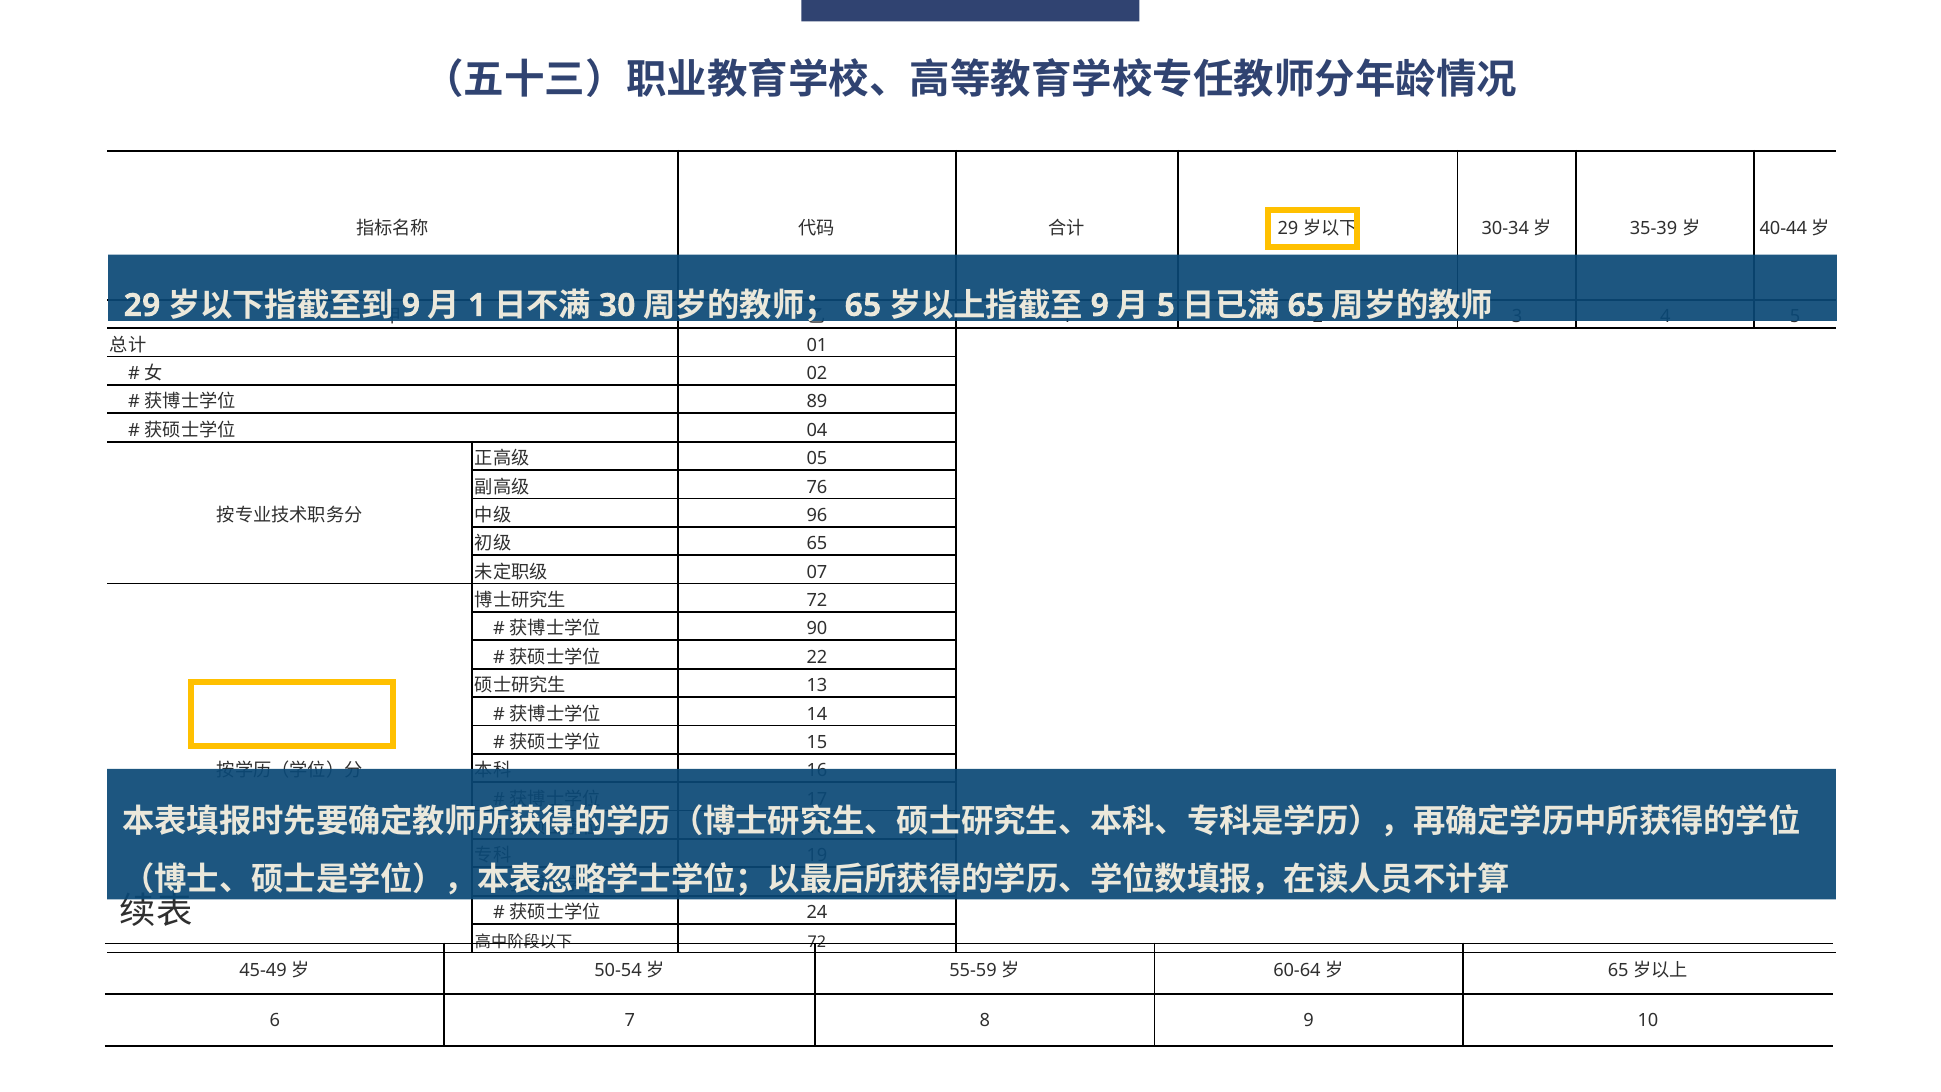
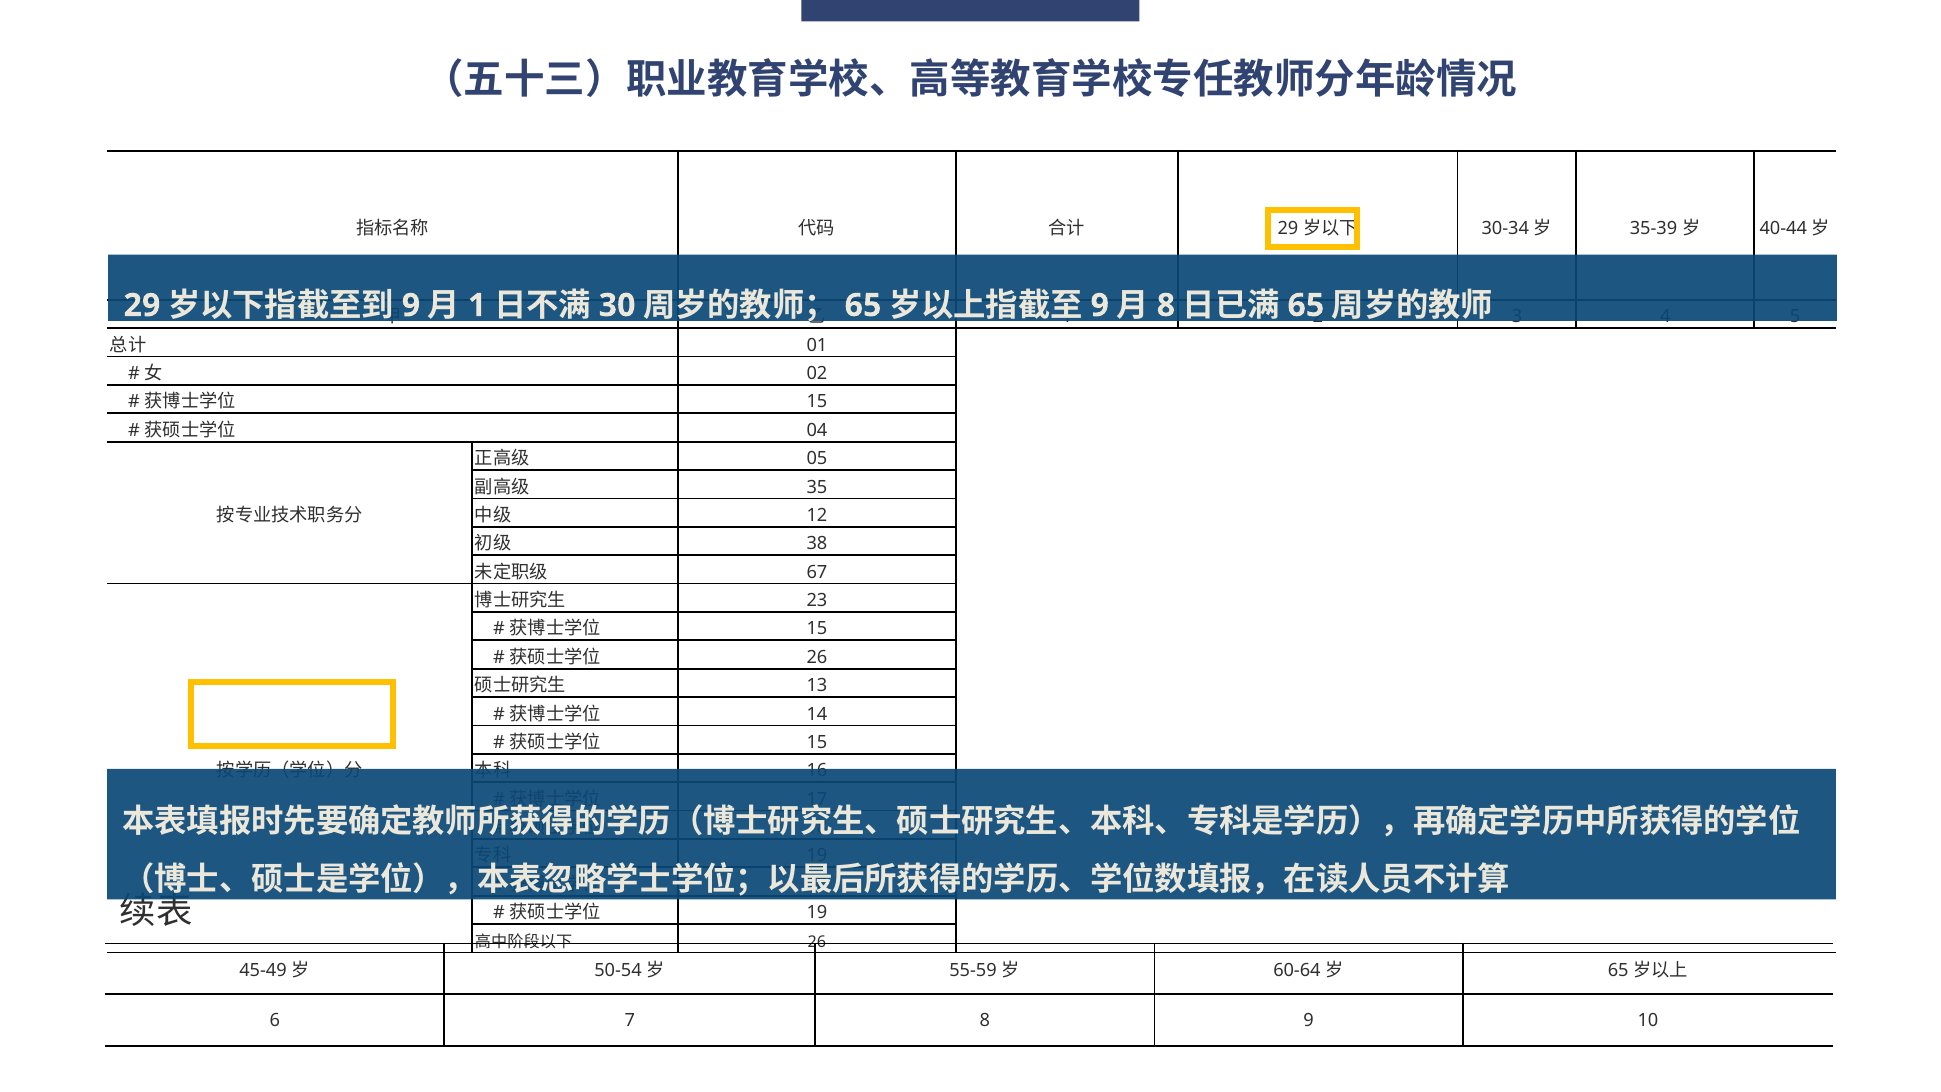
5: 5 -> 8 (1166, 305)
89: 89 -> 15 (817, 402)
76: 76 -> 35 (817, 487)
96: 96 -> 12 (817, 515)
65: 65 -> 38 (817, 544)
07: 07 -> 67 (817, 572)
72: 72 -> 23 (817, 600)
90: 90 -> 15 (817, 629)
22: 22 -> 26 (817, 657)
24: 24 -> 19 (817, 913)
72: 72 -> 26 (817, 942)
